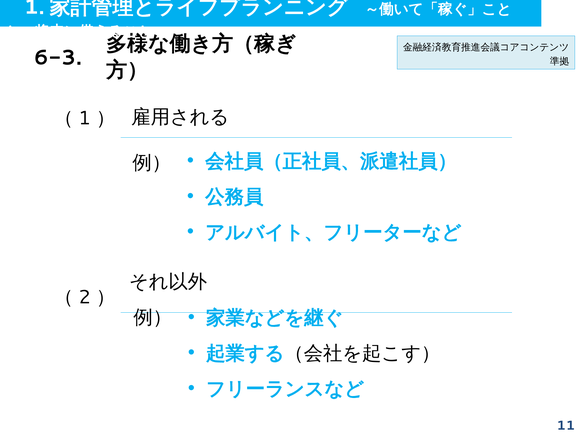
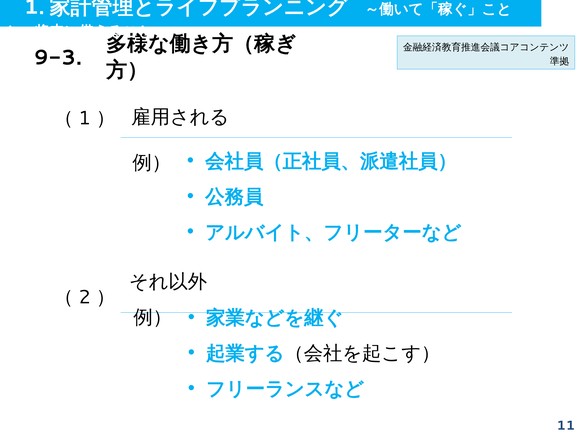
6-3: 6-3 -> 9-3 (58, 58)
